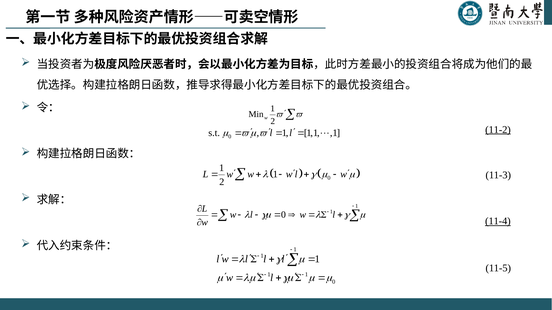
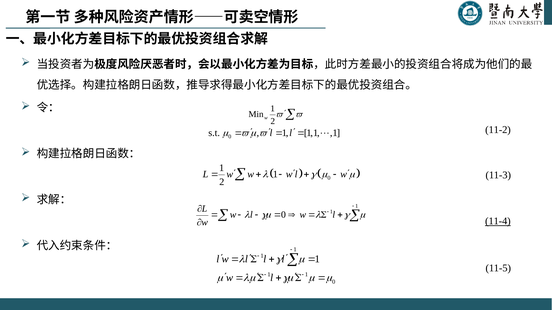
11-2 underline: present -> none (498, 130)
